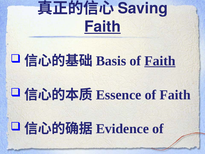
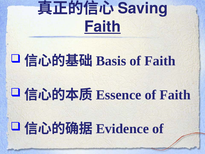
Faith underline: present -> none (160, 61)
